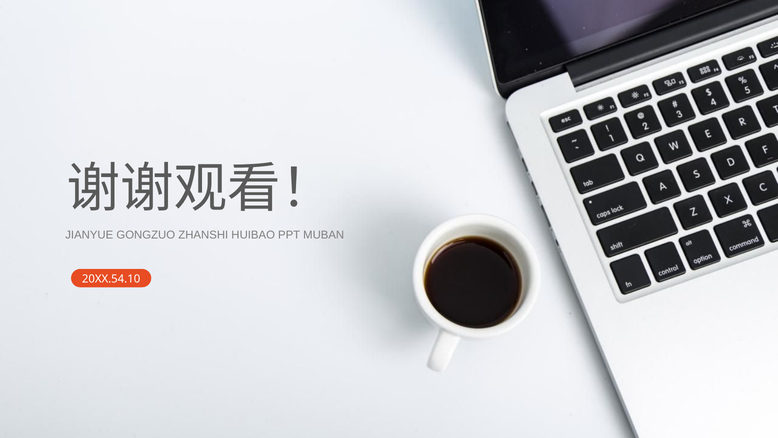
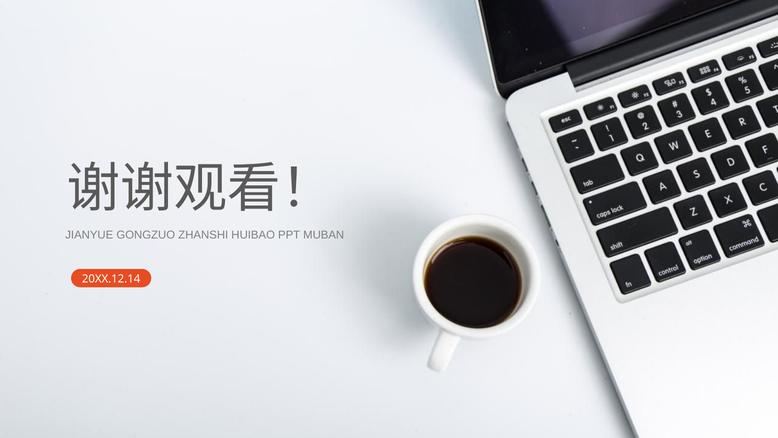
20XX.54.10: 20XX.54.10 -> 20XX.12.14 (111, 279)
